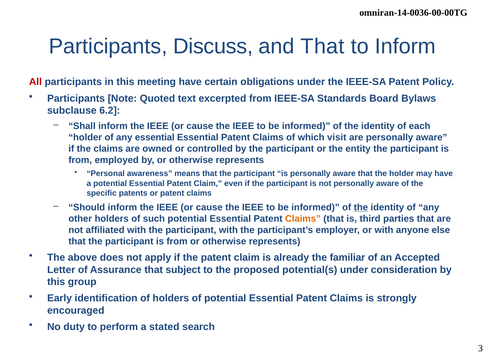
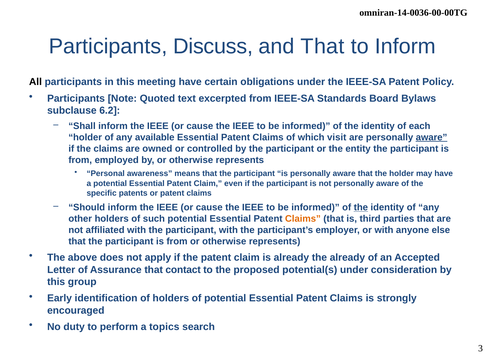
All colour: red -> black (35, 82)
any essential: essential -> available (155, 137)
aware underline: none -> present (432, 137)
the familiar: familiar -> already (347, 257)
subject: subject -> contact (183, 270)
stated: stated -> topics (164, 327)
